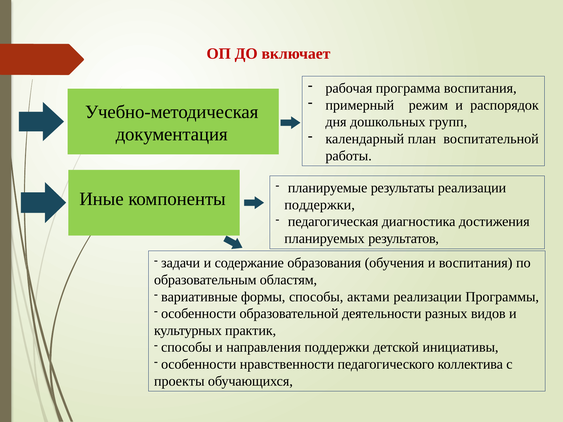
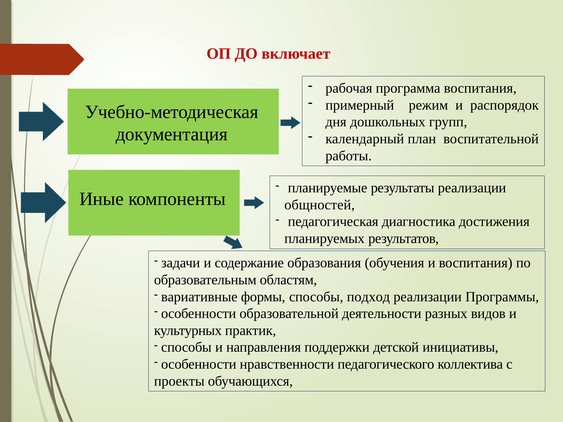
поддержки: поддержки -> общностей (320, 205)
актами: актами -> подход (368, 297)
